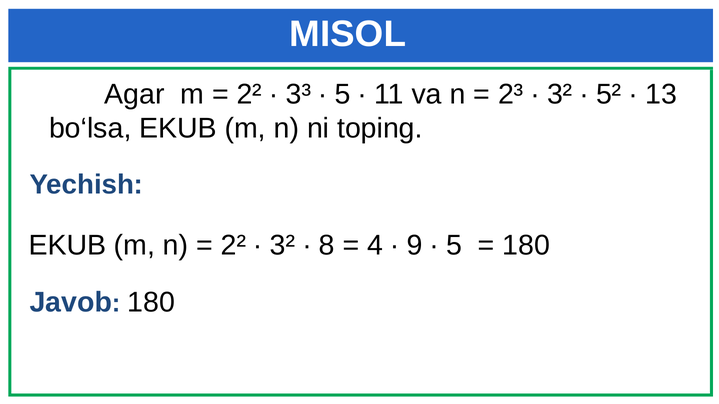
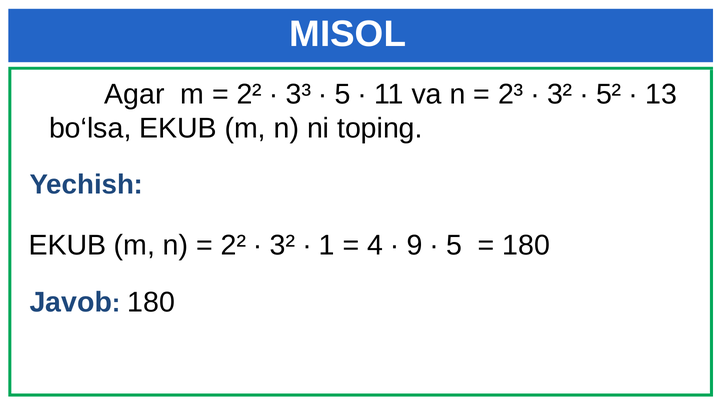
8: 8 -> 1 (327, 246)
